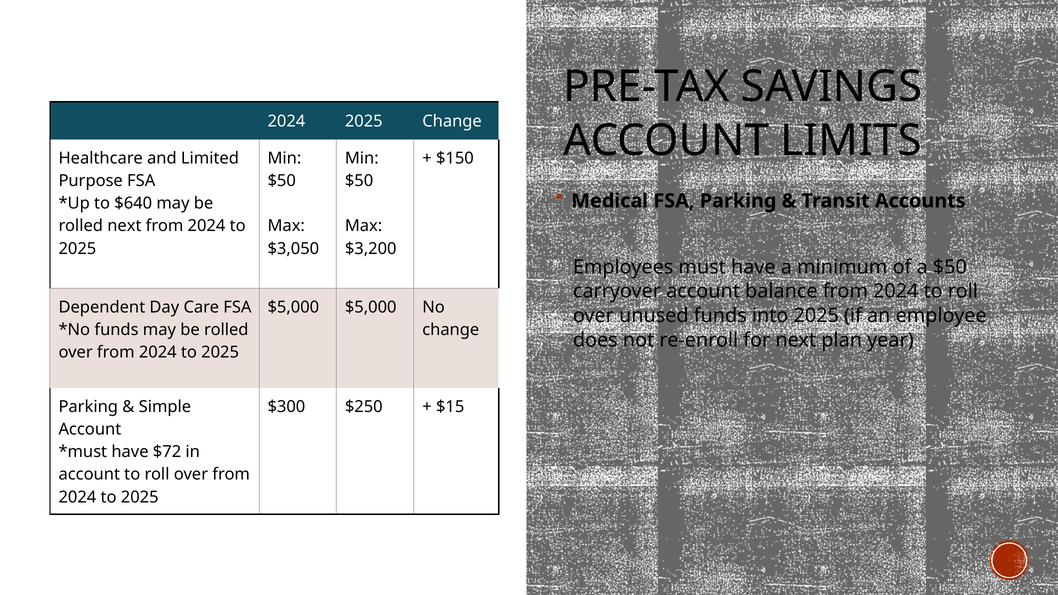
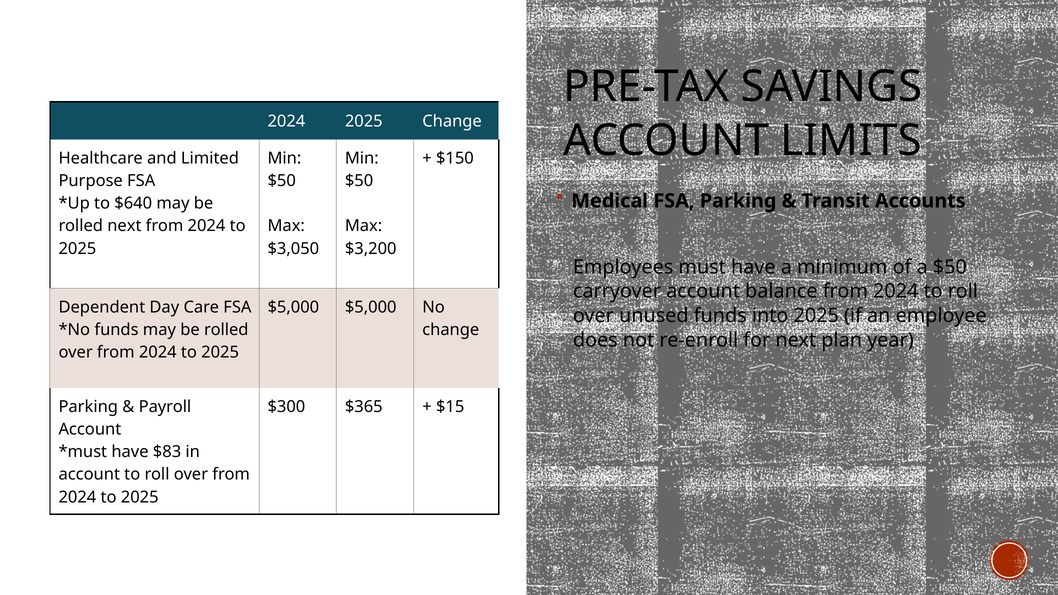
Simple: Simple -> Payroll (165, 407)
$250: $250 -> $365 (364, 407)
$72: $72 -> $83 (167, 452)
